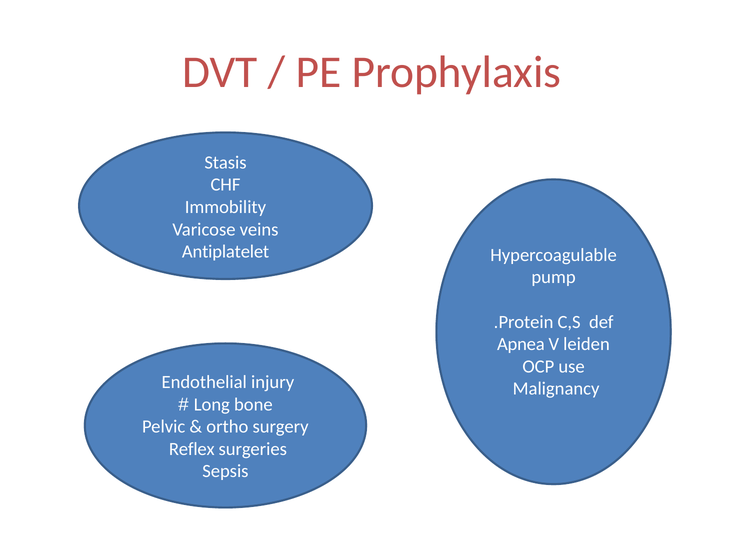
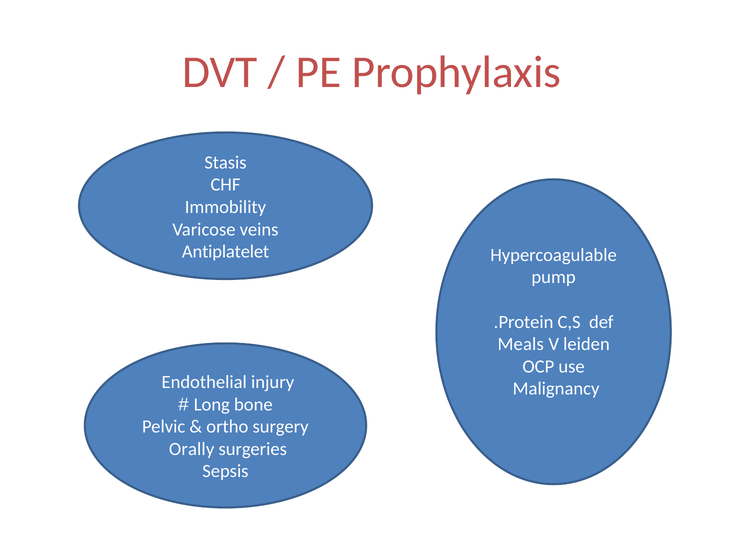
Apnea: Apnea -> Meals (521, 344)
Reflex: Reflex -> Orally (192, 449)
